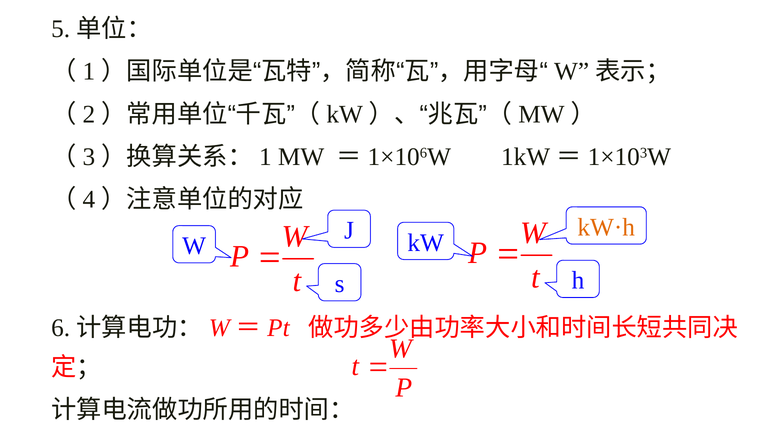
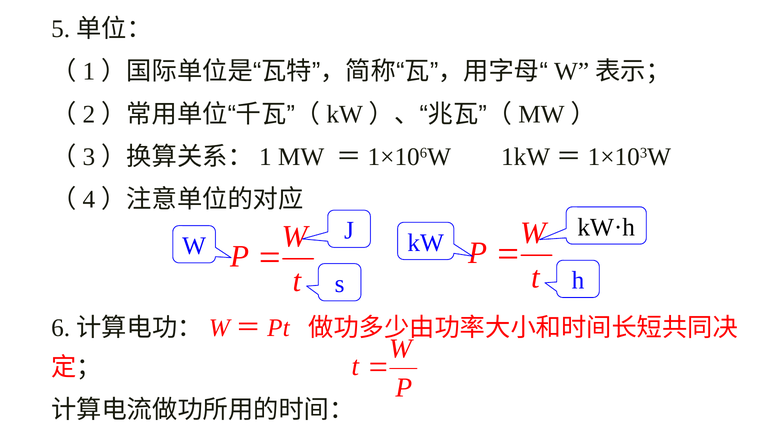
kW·h colour: orange -> black (606, 227)
